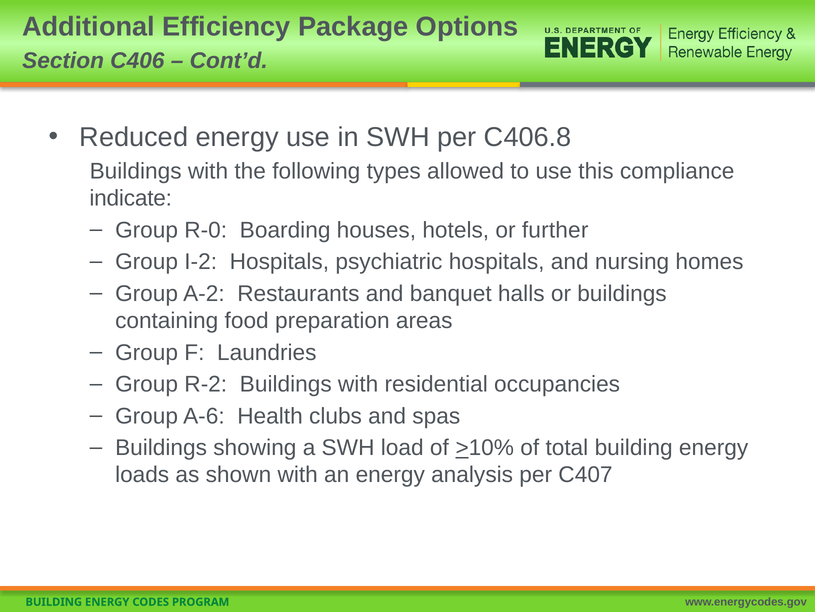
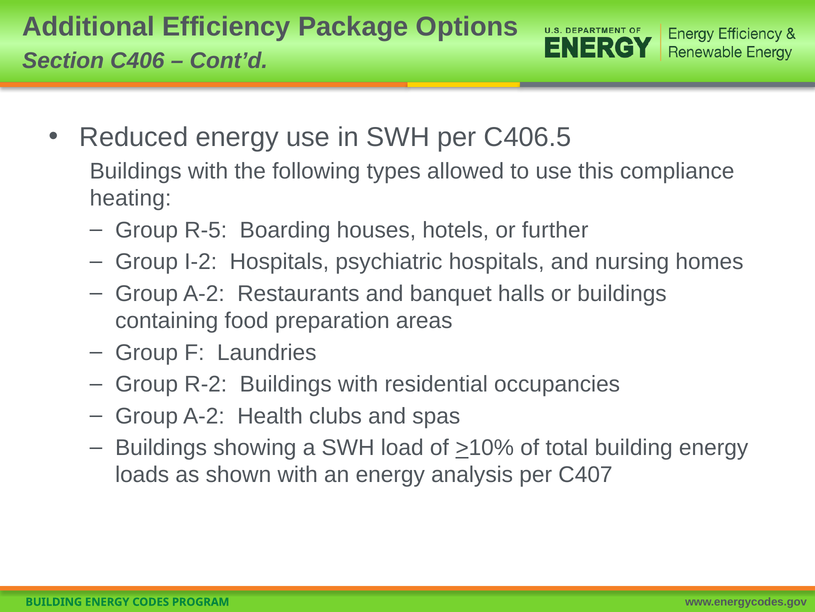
C406.8: C406.8 -> C406.5 (528, 137)
indicate: indicate -> heating (131, 198)
R-0: R-0 -> R-5 (206, 230)
A-6: A-6 -> A-2 (204, 416)
